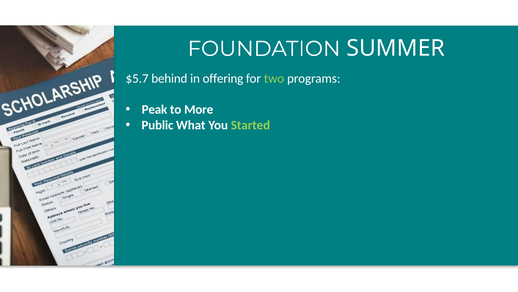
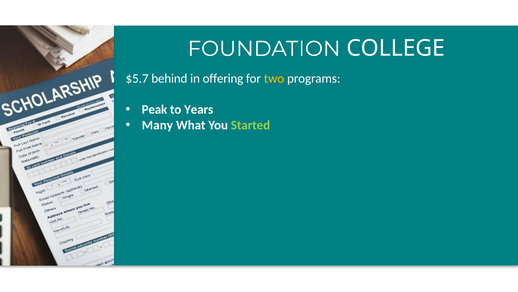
SUMMER: SUMMER -> COLLEGE (396, 48)
two colour: light green -> yellow (274, 78)
More: More -> Years (199, 109)
Public: Public -> Many (157, 125)
